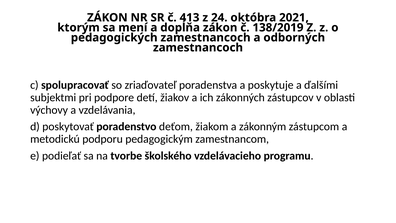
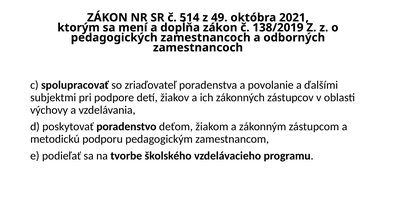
413: 413 -> 514 (190, 18)
24: 24 -> 49 (219, 18)
poskytuje: poskytuje -> povolanie (271, 85)
